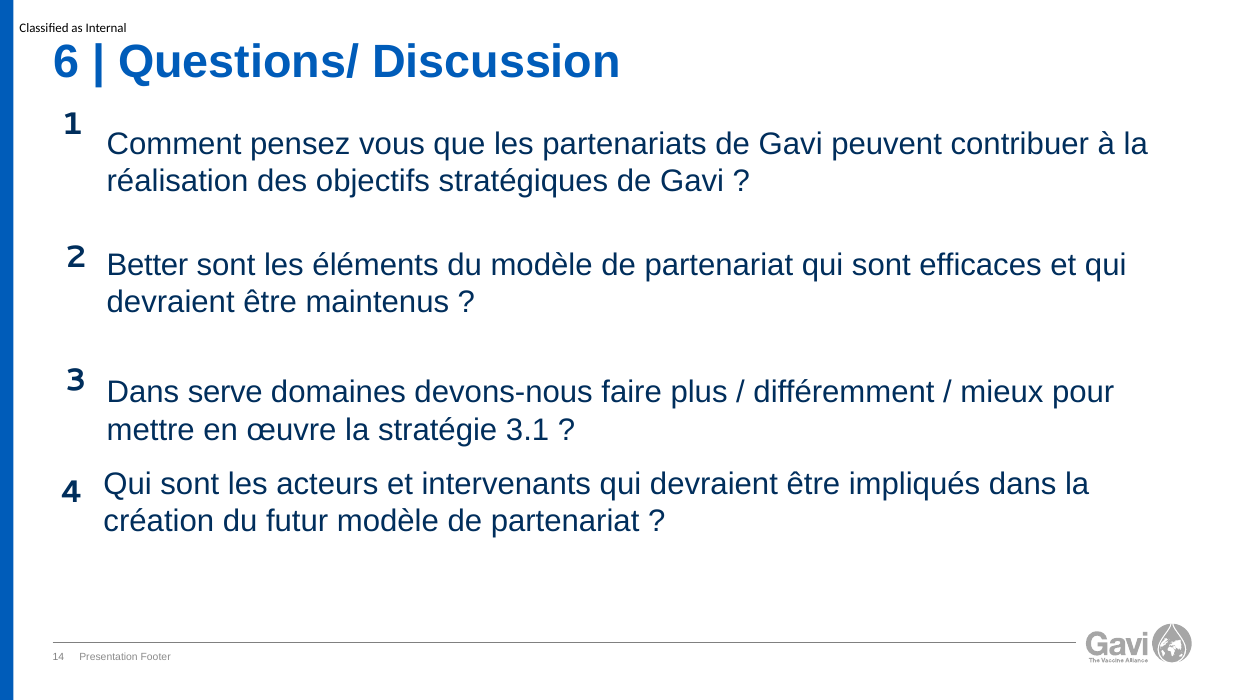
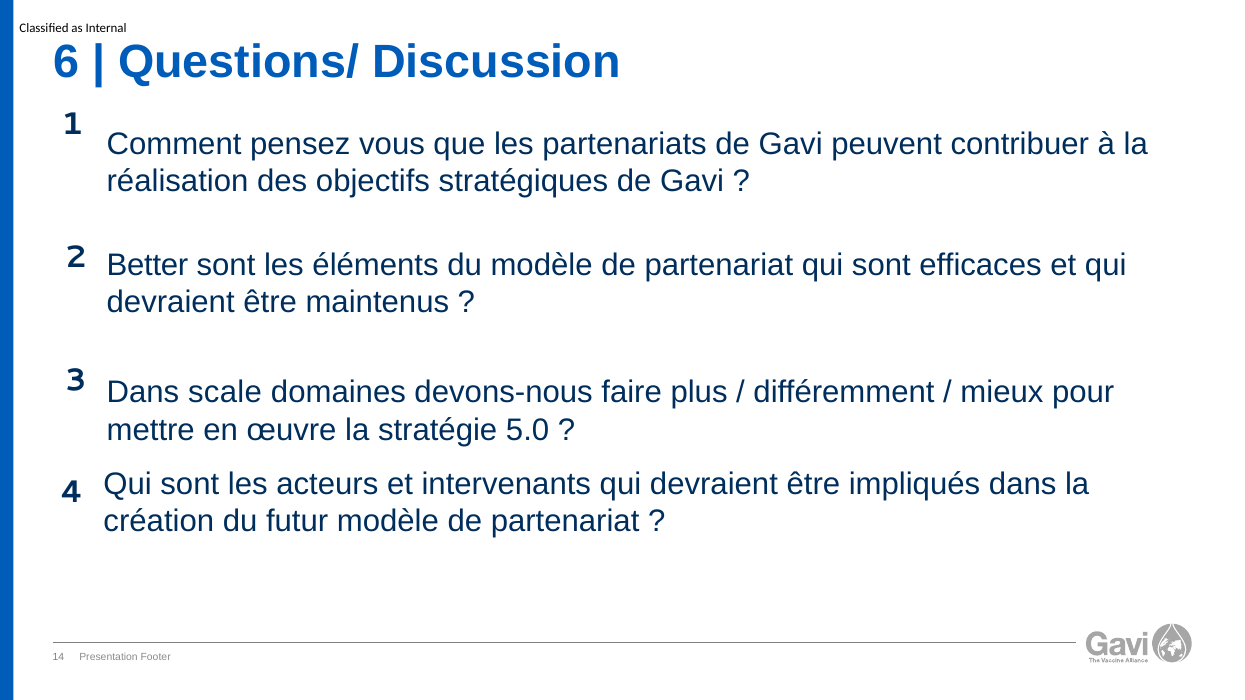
serve: serve -> scale (225, 393)
3.1: 3.1 -> 5.0 (528, 430)
